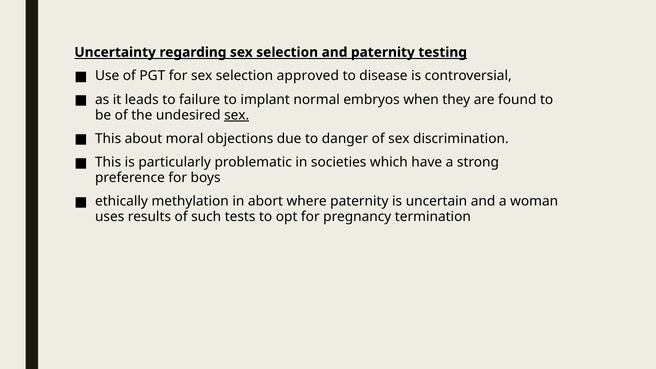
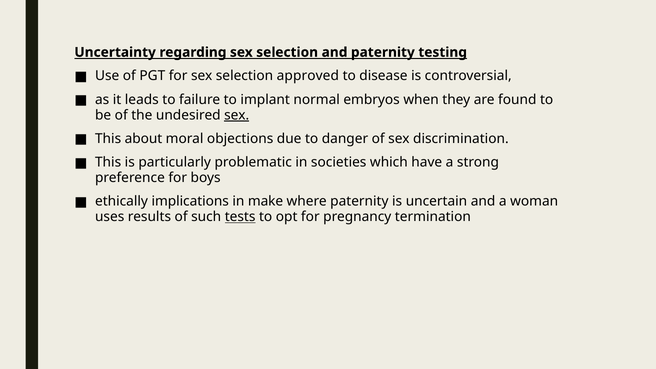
methylation: methylation -> implications (190, 201)
abort: abort -> make (266, 201)
tests underline: none -> present (240, 217)
